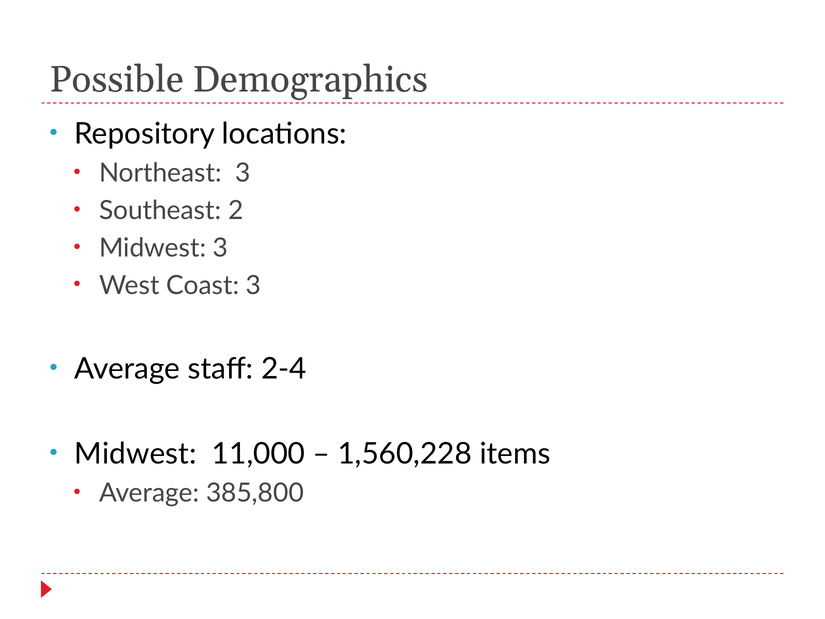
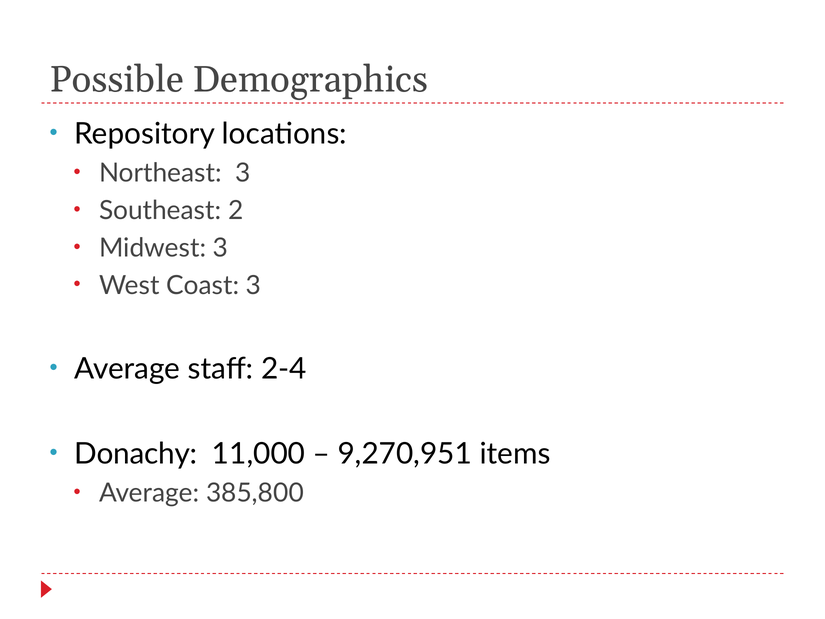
Midwest: Midwest -> Donachy (136, 454)
1,560,228: 1,560,228 -> 9,270,951 (405, 454)
